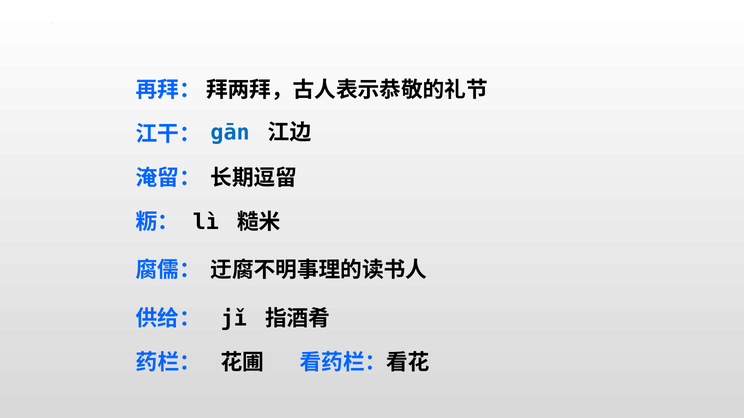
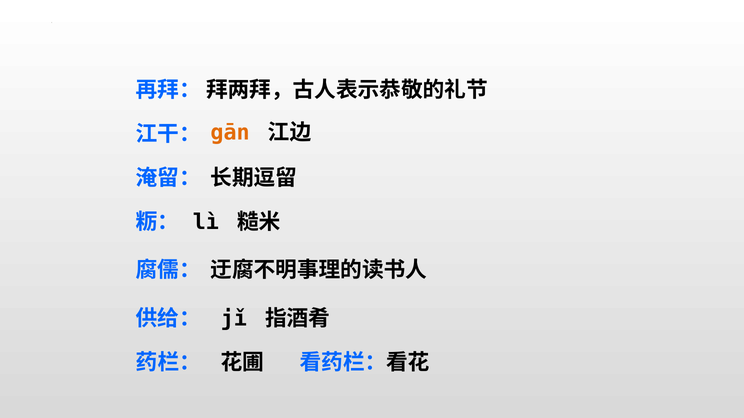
gān colour: blue -> orange (230, 133)
